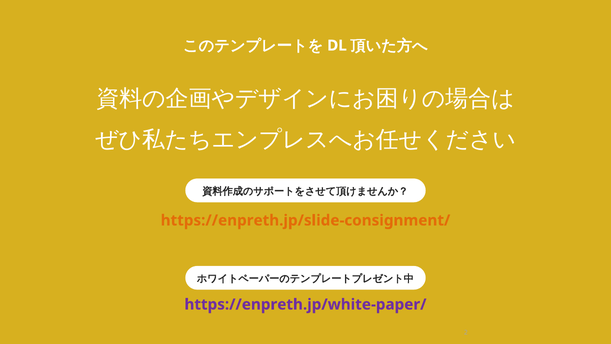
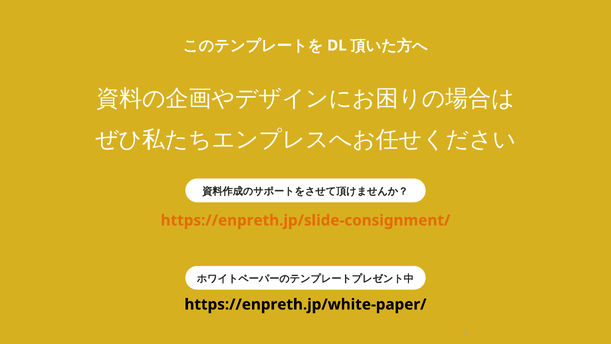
https://enpreth.jp/white-paper/ colour: purple -> black (305, 304)
